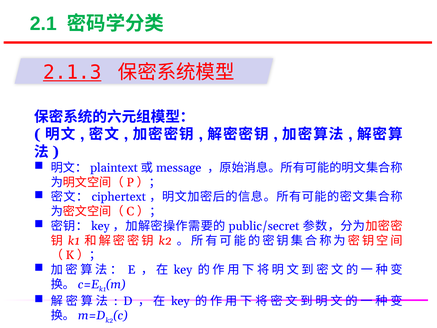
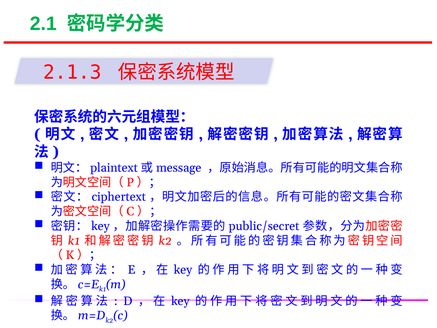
2.1.3 underline: present -> none (72, 72)
